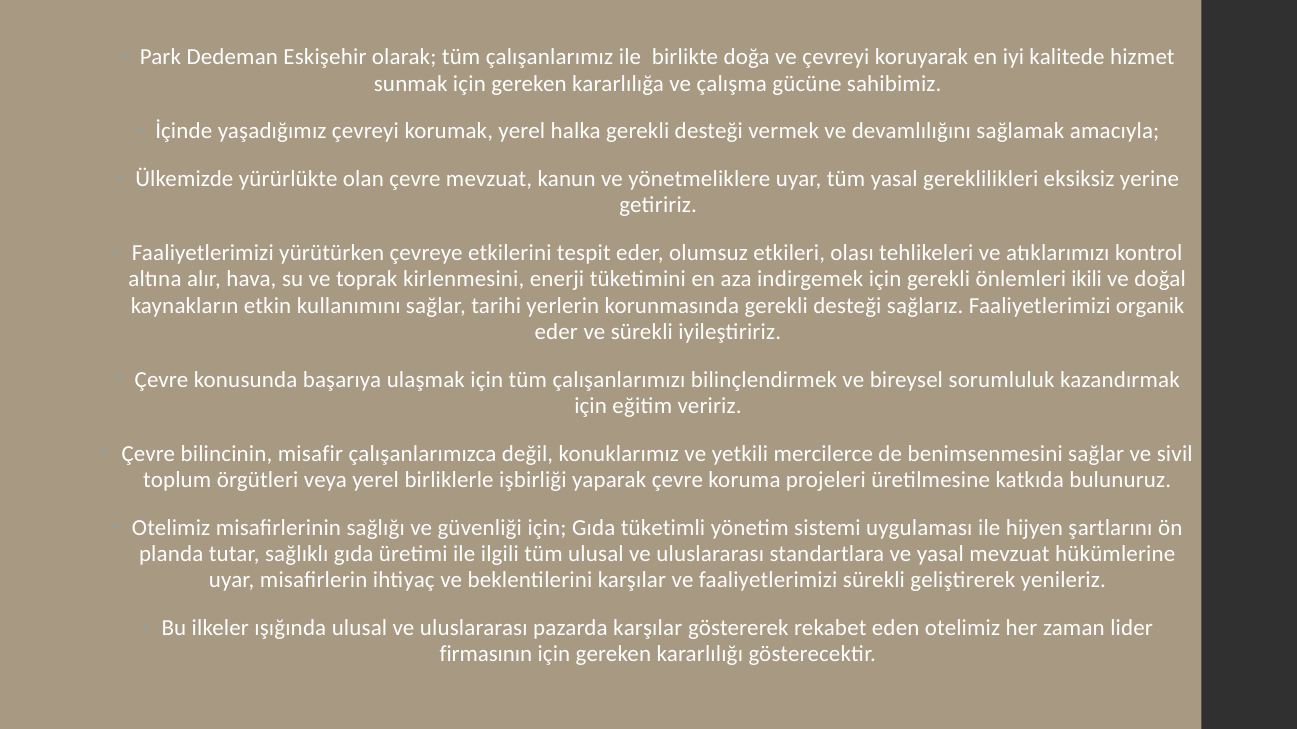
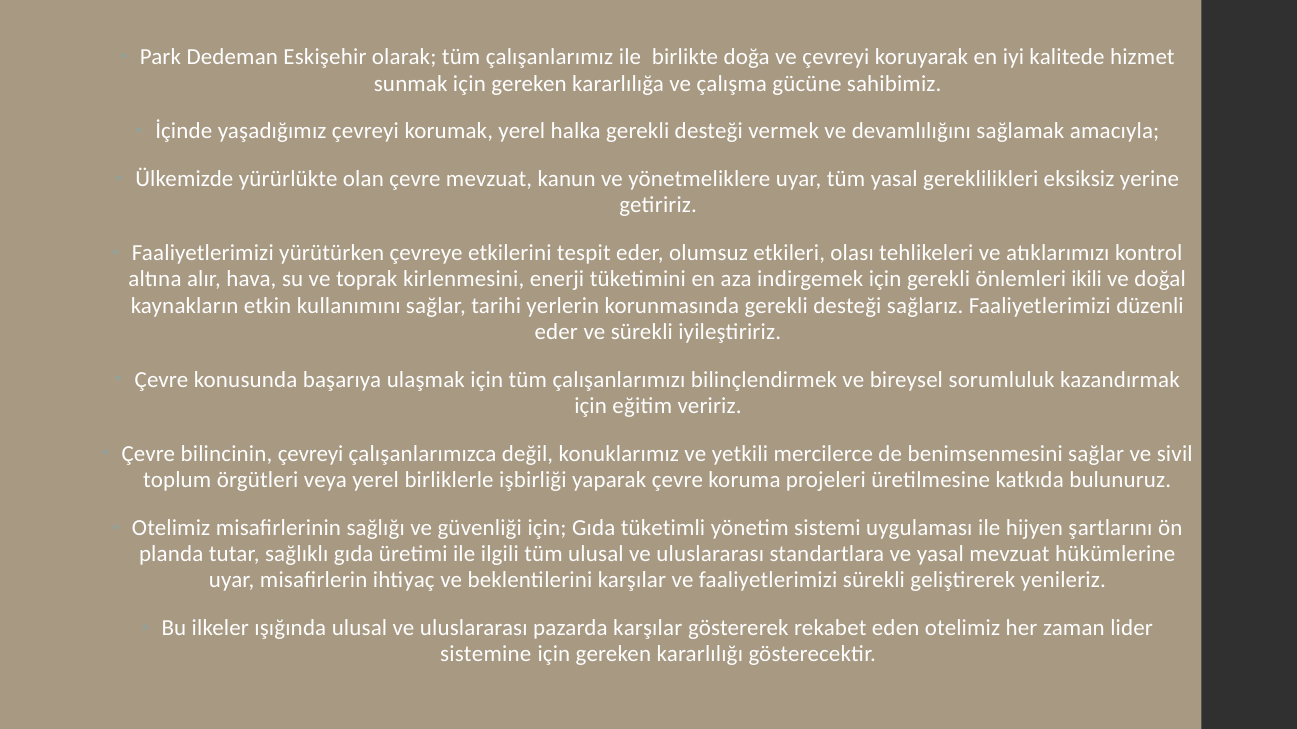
organik: organik -> düzenli (1150, 306)
bilincinin misafir: misafir -> çevreyi (311, 454)
firmasının: firmasının -> sistemine (486, 655)
